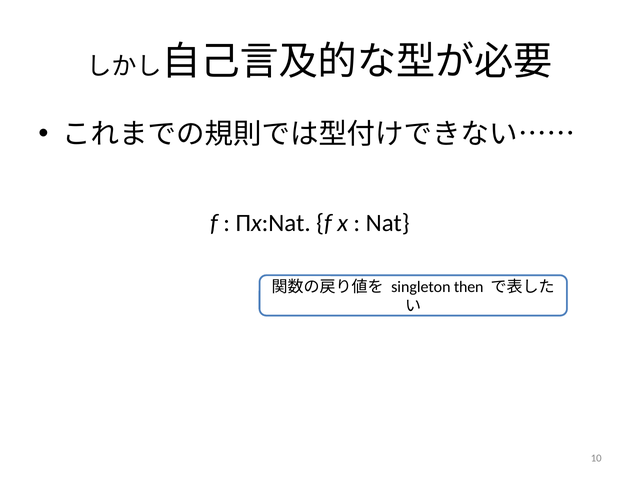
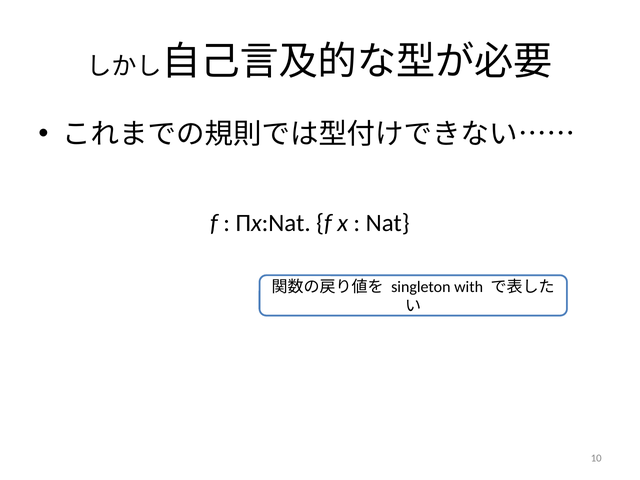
then: then -> with (469, 287)
